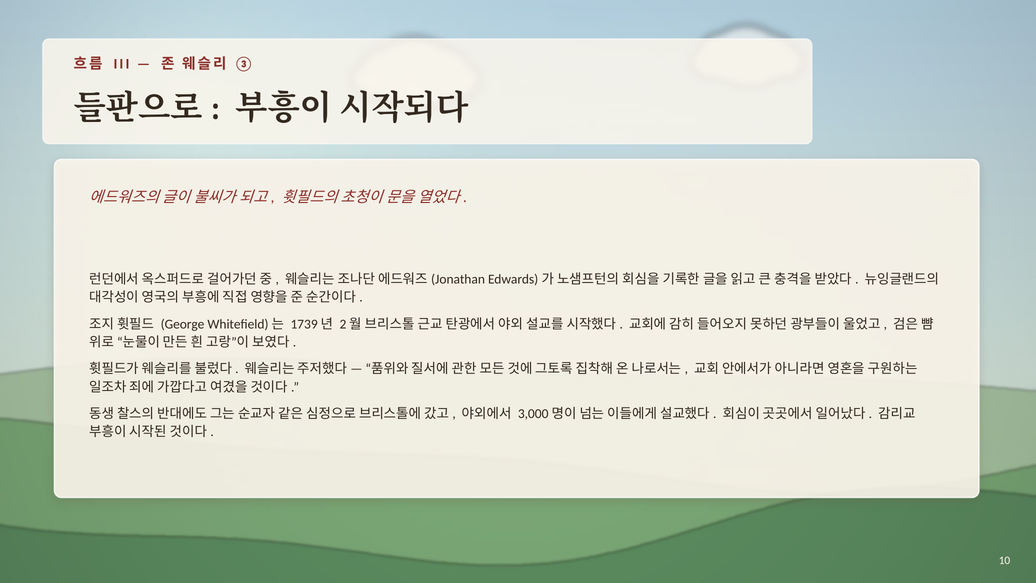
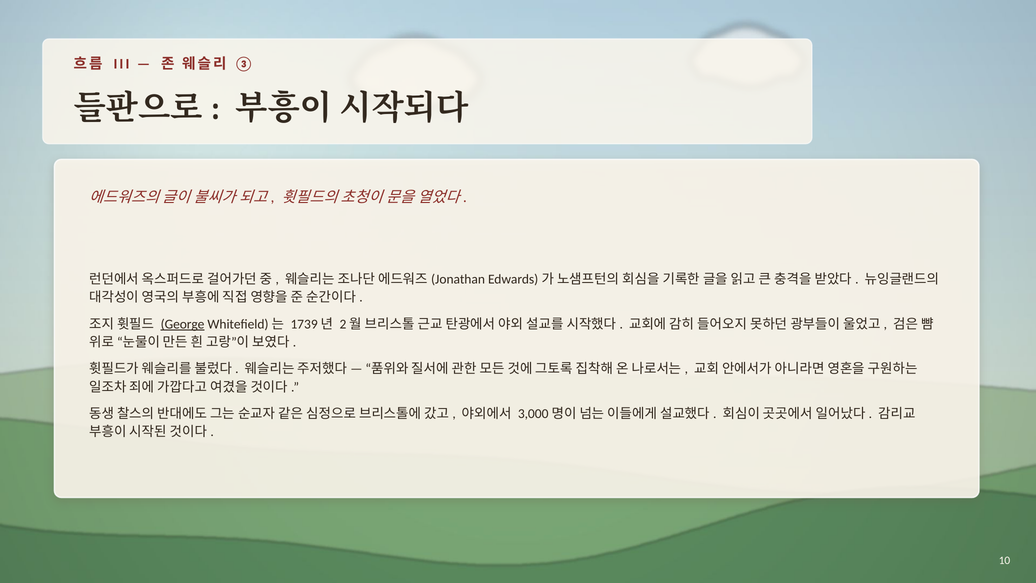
George underline: none -> present (183, 324)
